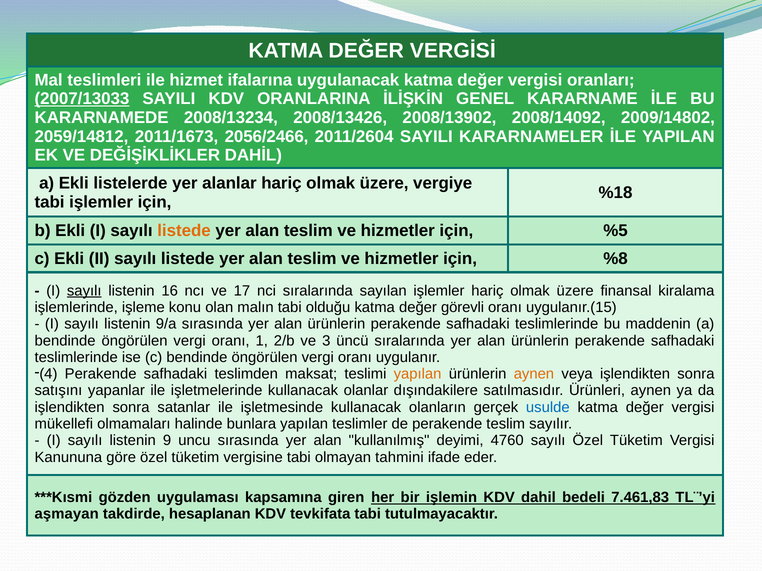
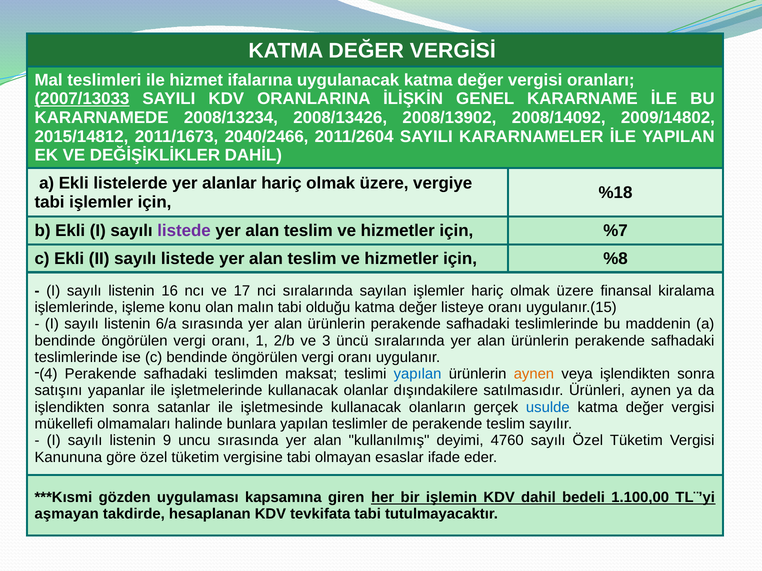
2059/14812: 2059/14812 -> 2015/14812 (81, 137)
2056/2466: 2056/2466 -> 2040/2466 (267, 137)
listede colour: orange -> purple (184, 231)
%5: %5 -> %7 (616, 231)
sayılı underline: present -> none (84, 291)
görevli: görevli -> listeye (462, 308)
9/a: 9/a -> 6/a (166, 324)
yapılan colour: orange -> blue (418, 374)
tahmini: tahmini -> esaslar (399, 458)
7.461,83: 7.461,83 -> 1.100,00 (640, 498)
